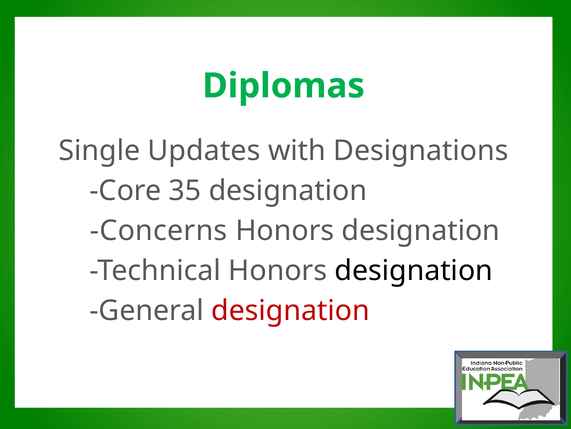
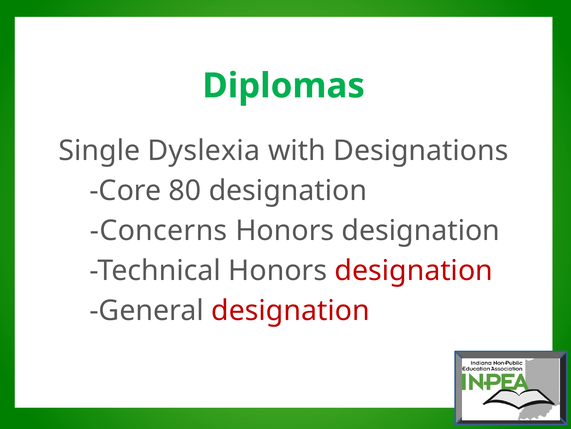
Updates: Updates -> Dyslexia (204, 150)
35: 35 -> 80 (185, 190)
designation colour: black -> red (414, 270)
